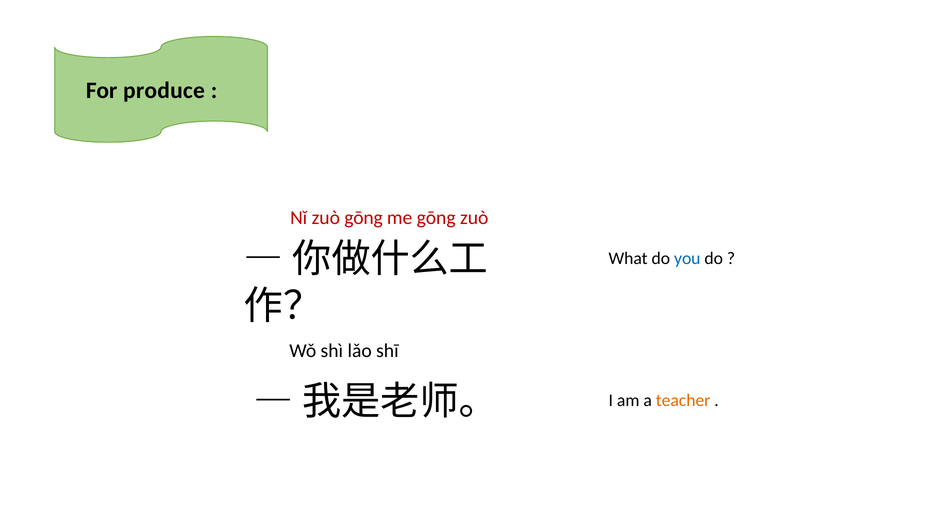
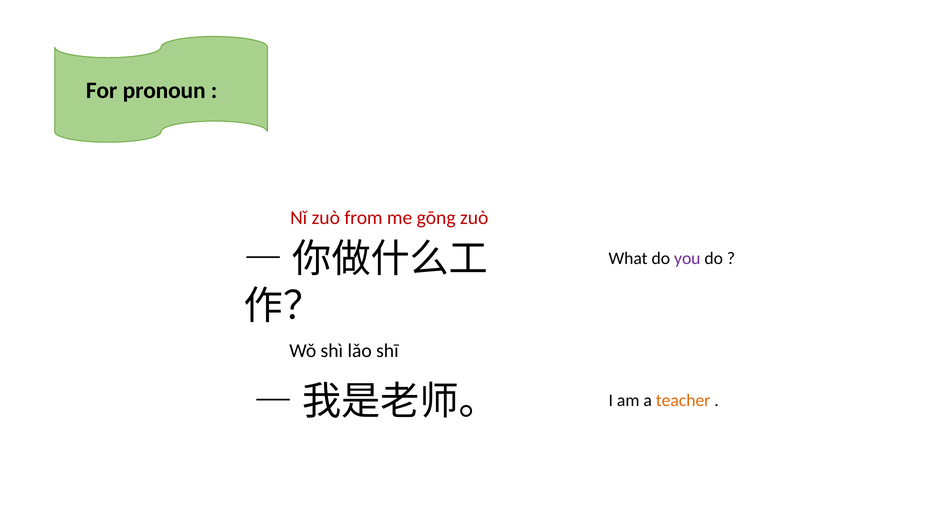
produce: produce -> pronoun (164, 90)
zuò gōng: gōng -> from (364, 218)
you colour: blue -> purple (687, 258)
